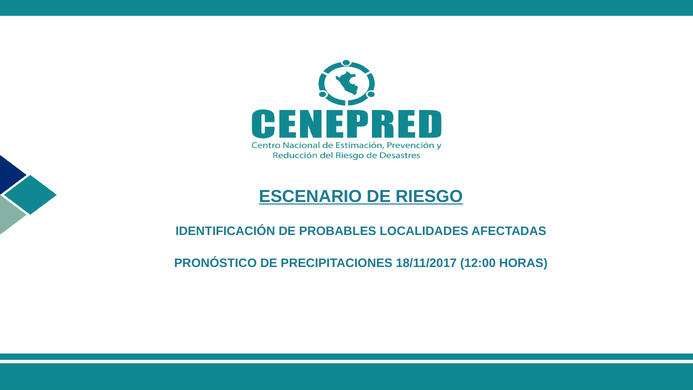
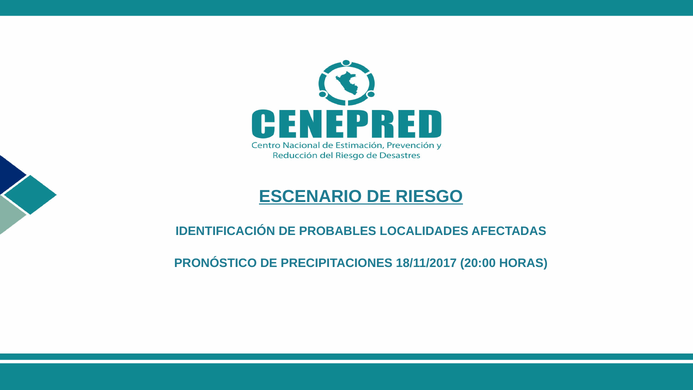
12:00: 12:00 -> 20:00 (478, 263)
